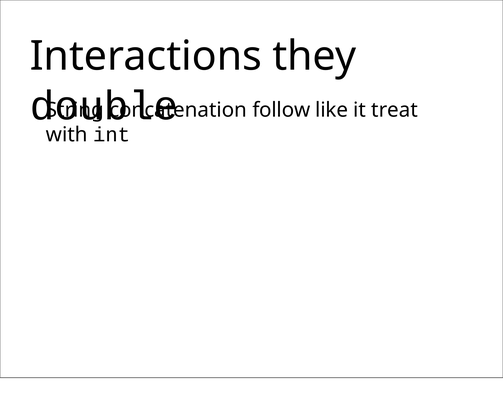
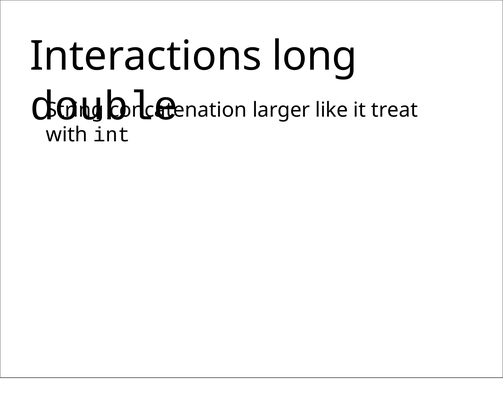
they: they -> long (315, 56)
follow: follow -> larger (281, 110)
